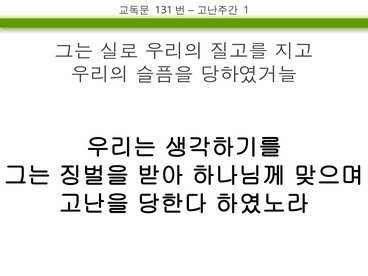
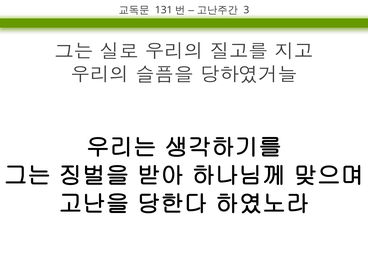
1: 1 -> 3 (246, 10)
